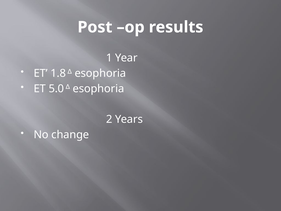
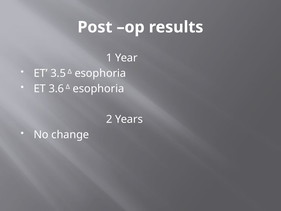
1.8: 1.8 -> 3.5 (58, 73)
5.0: 5.0 -> 3.6 (56, 89)
